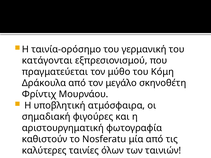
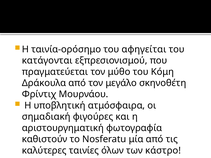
γερμανική: γερμανική -> αφηγείται (144, 49)
ταινιών: ταινιών -> κάστρο (163, 151)
